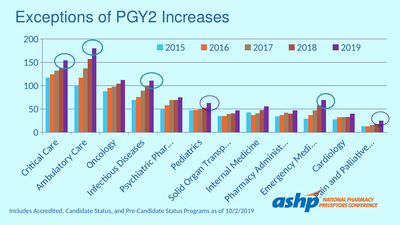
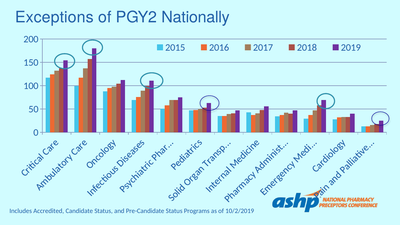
Increases: Increases -> Nationally (196, 17)
